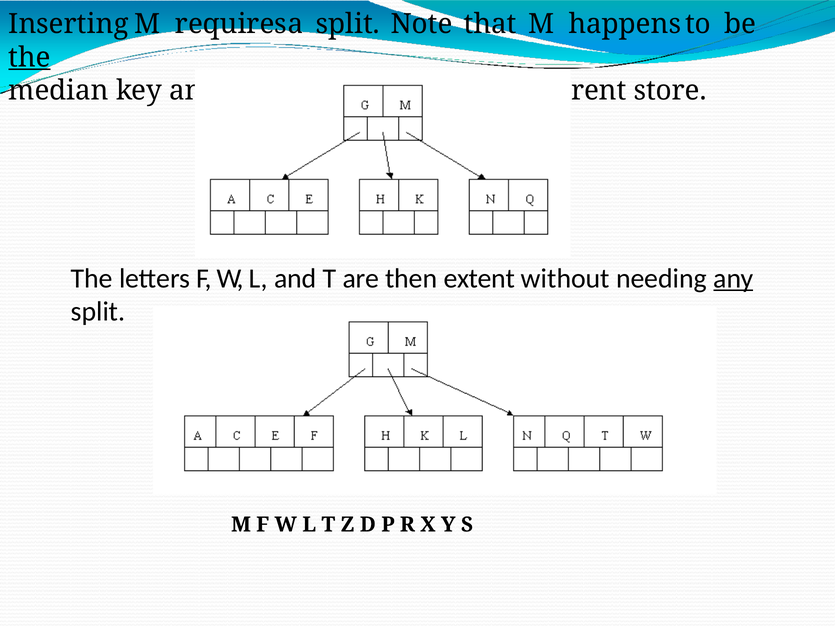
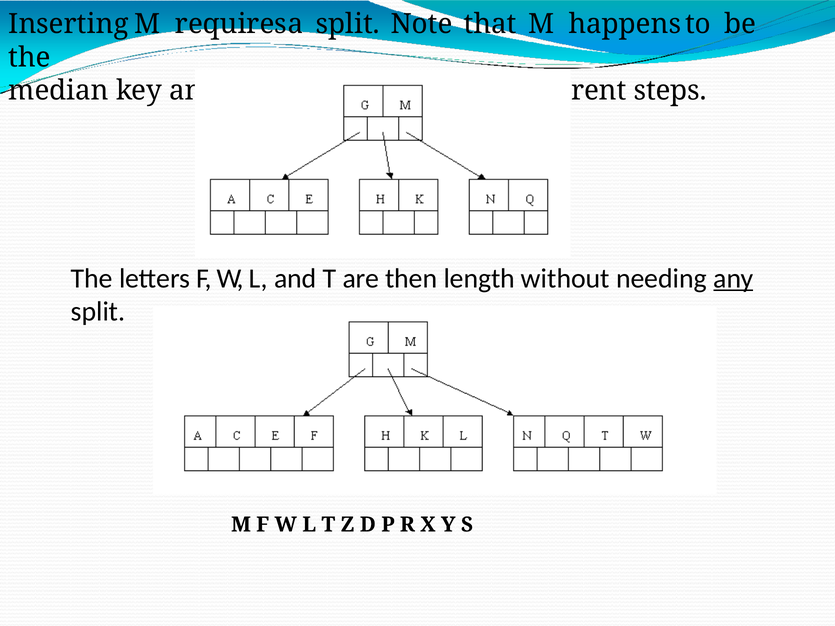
the underline: present -> none (29, 57)
store: store -> steps (670, 91)
extent: extent -> length (479, 279)
